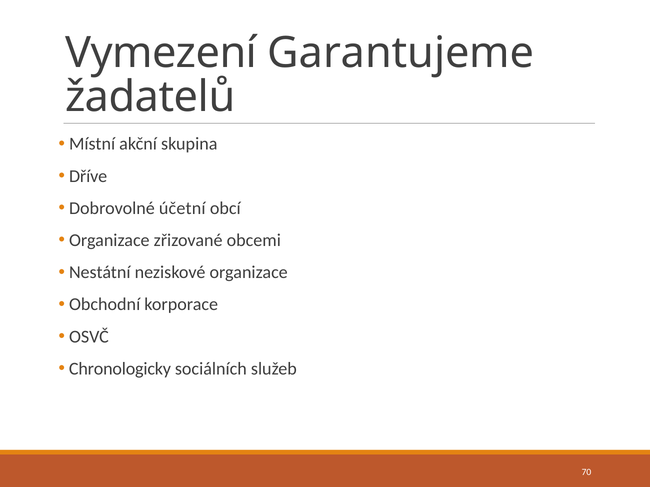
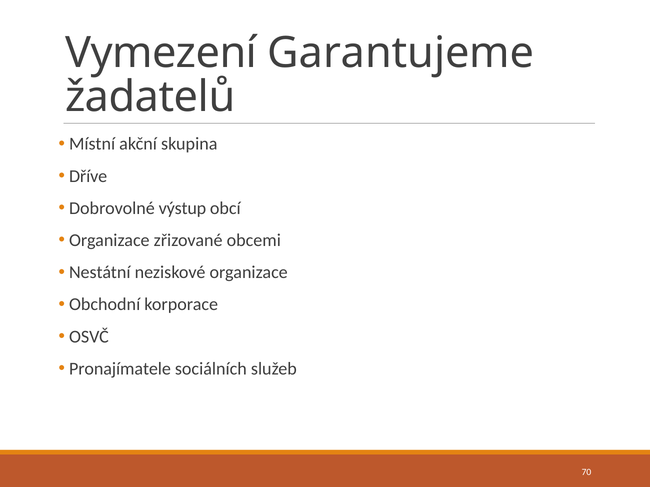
účetní: účetní -> výstup (182, 208)
Chronologicky: Chronologicky -> Pronajímatele (120, 369)
